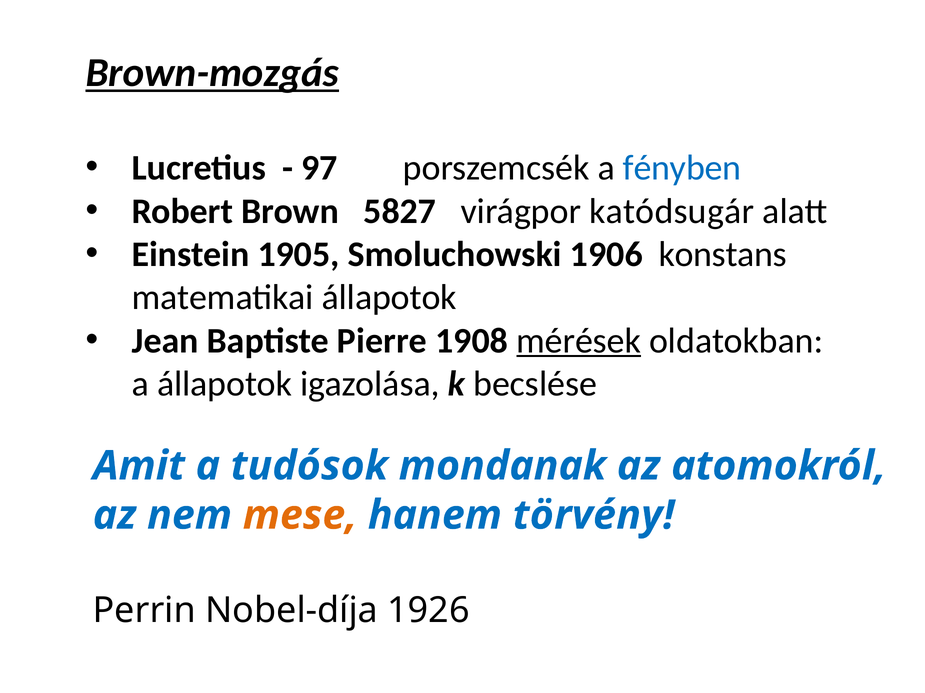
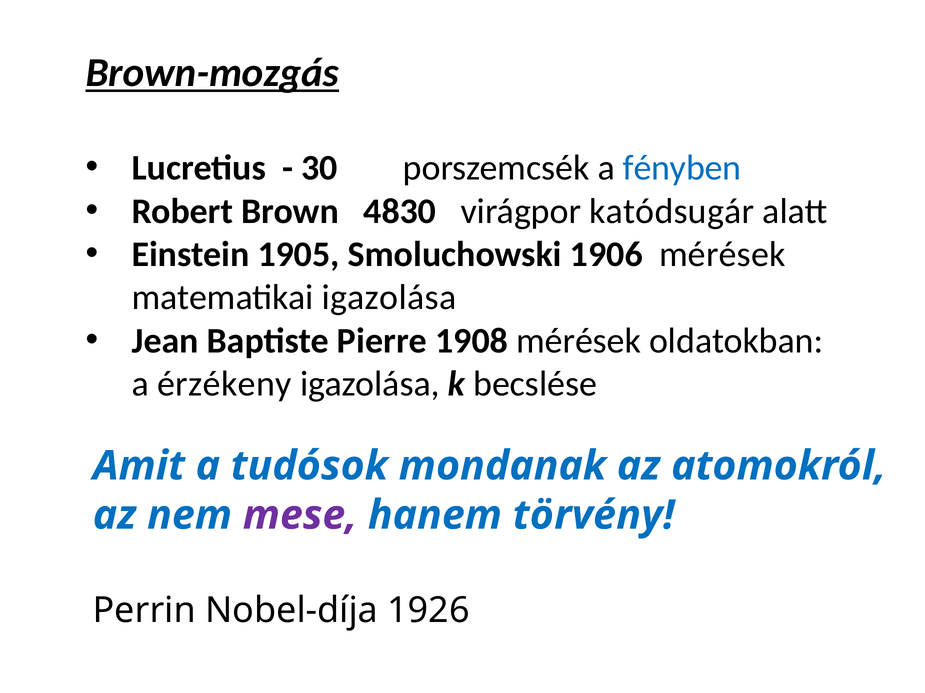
97: 97 -> 30 (319, 168)
5827: 5827 -> 4830 (400, 211)
1906 konstans: konstans -> mérések (722, 255)
matematikai állapotok: állapotok -> igazolása (389, 298)
mérések underline: present -> none (579, 341)
a állapotok: állapotok -> érzékeny (224, 384)
mese colour: orange -> purple (300, 516)
